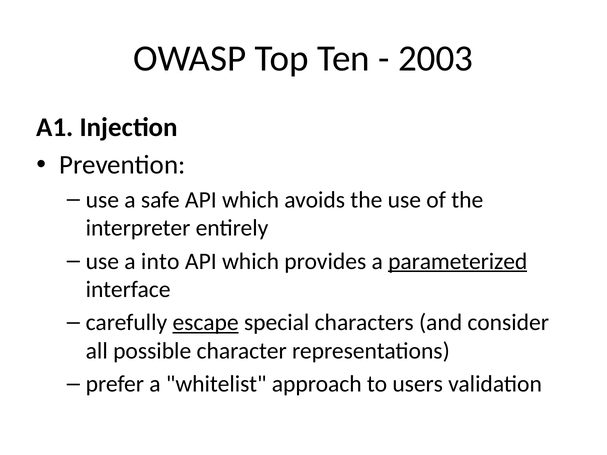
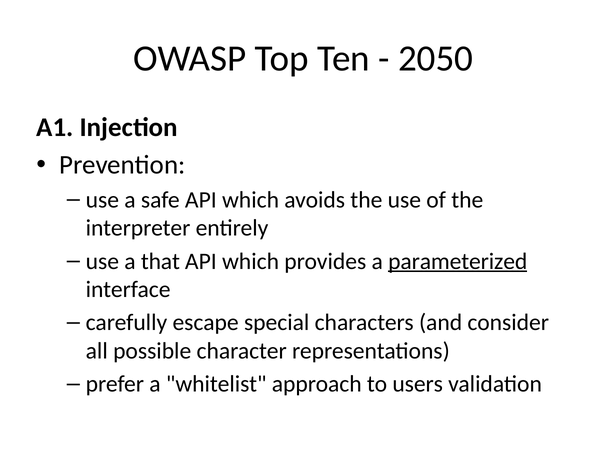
2003: 2003 -> 2050 (436, 59)
into: into -> that (160, 261)
escape underline: present -> none (206, 323)
